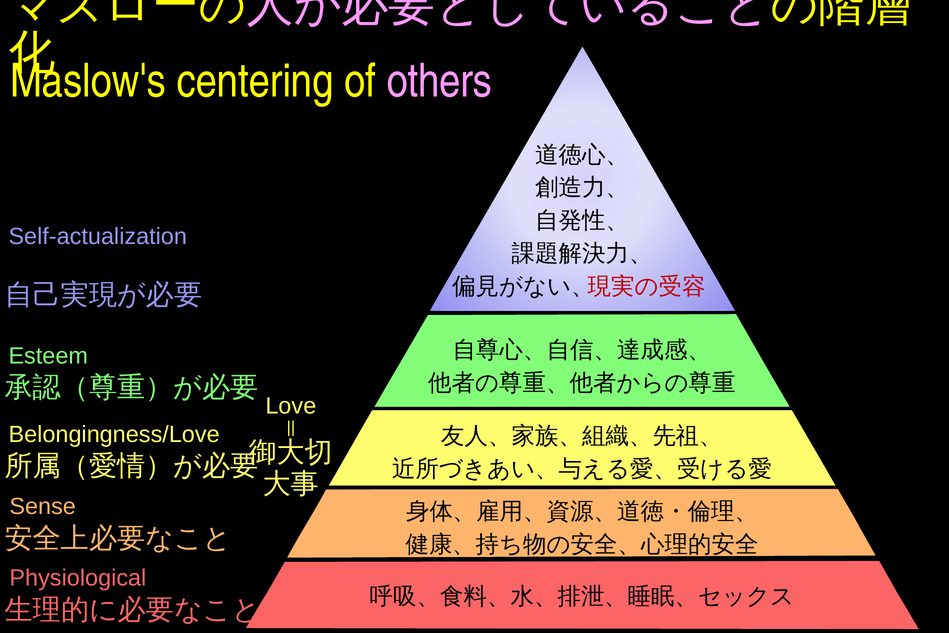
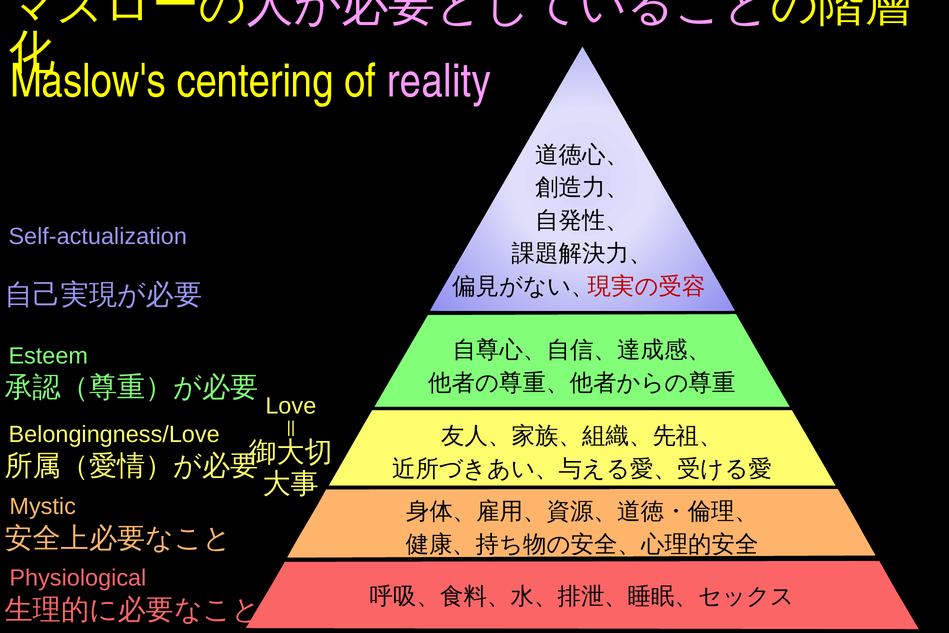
others: others -> reality (439, 81)
Sense: Sense -> Mystic (43, 506)
